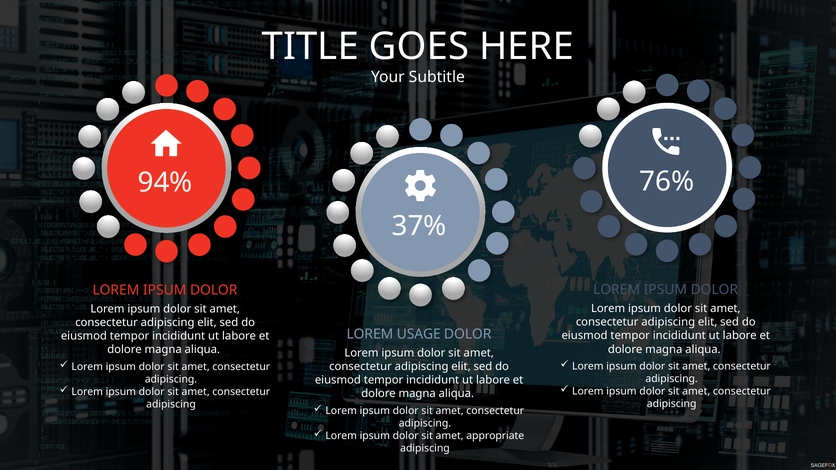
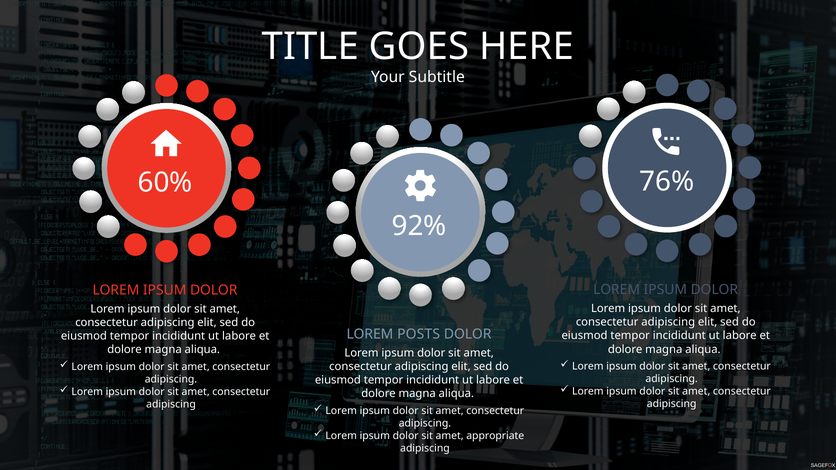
94%: 94% -> 60% (165, 183)
37%: 37% -> 92% (419, 226)
USAGE: USAGE -> POSTS (419, 334)
